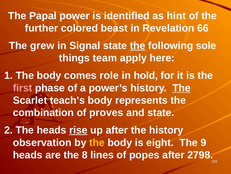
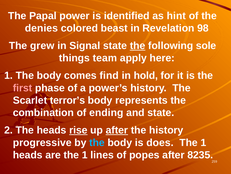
further: further -> denies (41, 28)
66: 66 -> 98 (203, 28)
role: role -> find (109, 75)
The underline: present -> none (181, 88)
teach’s: teach’s -> terror’s (67, 100)
proves: proves -> ending (106, 112)
after underline: none -> present (117, 130)
observation: observation -> progressive (42, 142)
the colour: yellow -> light blue (97, 142)
eight: eight -> does (160, 142)
9: 9 -> 1 (203, 142)
are the 8: 8 -> 1 (85, 154)
2798: 2798 -> 8235 (200, 154)
